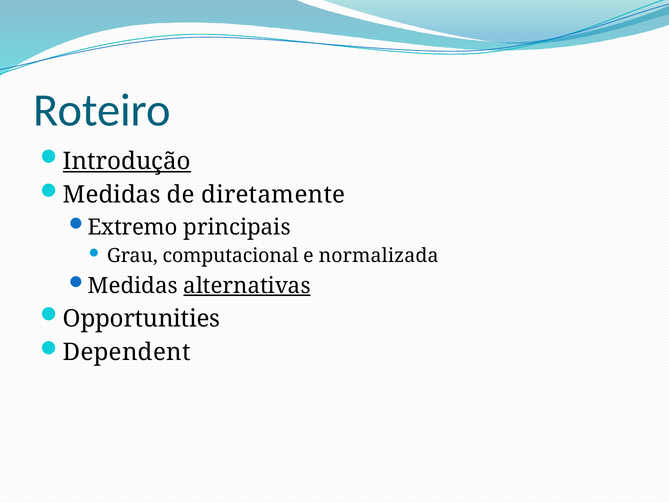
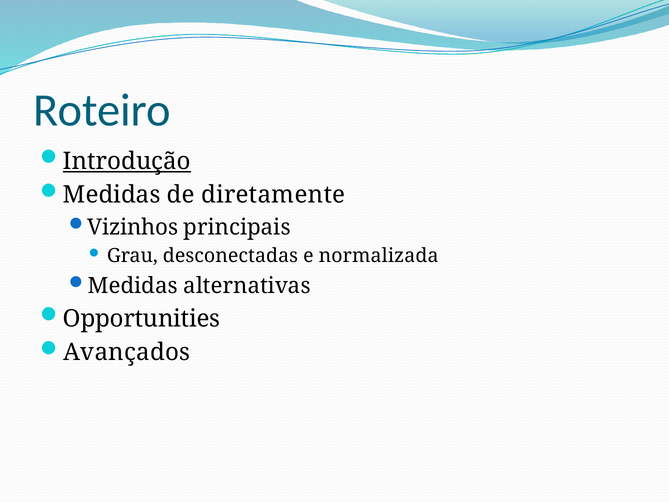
Extremo: Extremo -> Vizinhos (133, 227)
computacional: computacional -> desconectadas (230, 256)
alternativas underline: present -> none (247, 286)
Dependent: Dependent -> Avançados (127, 352)
